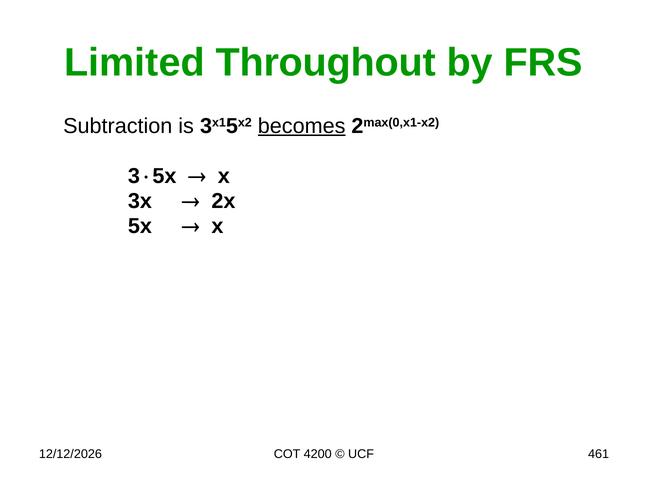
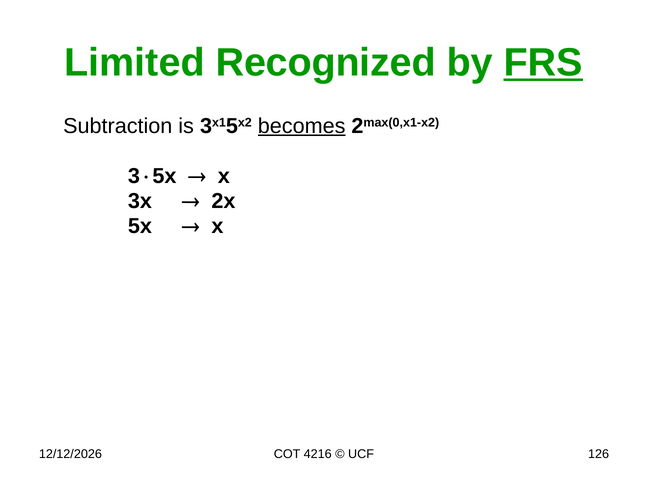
Throughout: Throughout -> Recognized (326, 63)
FRS underline: none -> present (543, 63)
4200: 4200 -> 4216 (318, 454)
461: 461 -> 126 (599, 454)
